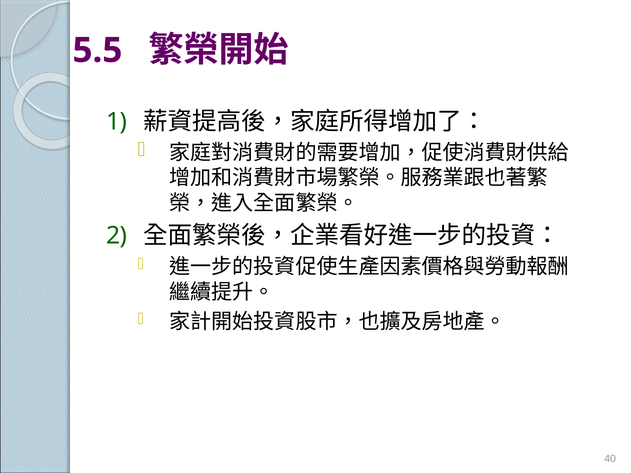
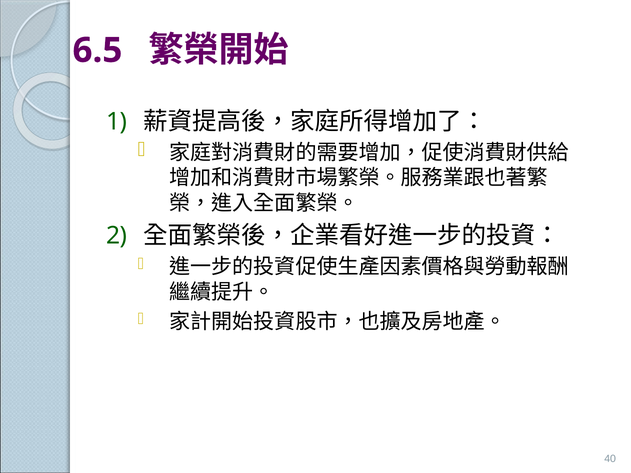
5.5: 5.5 -> 6.5 (97, 50)
